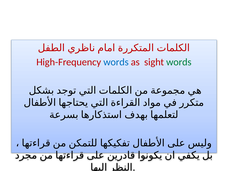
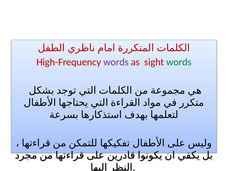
words colour: blue -> purple (116, 62)
